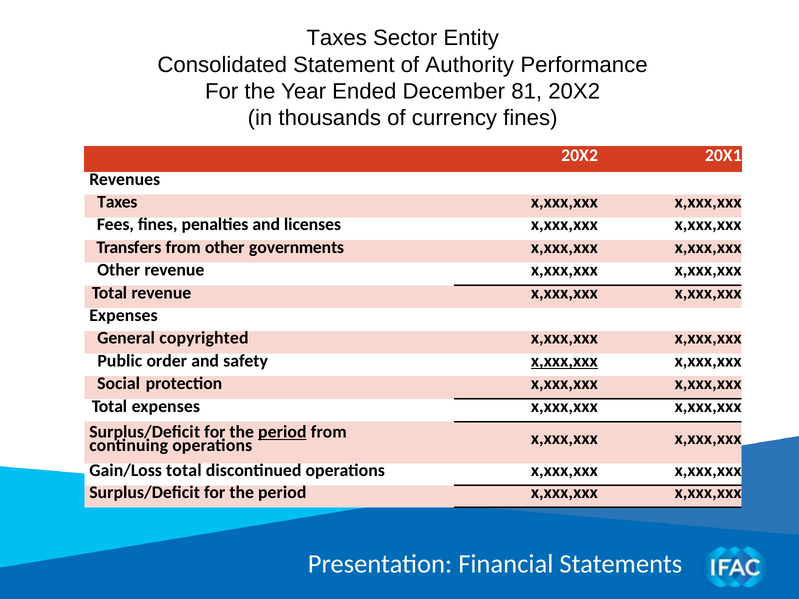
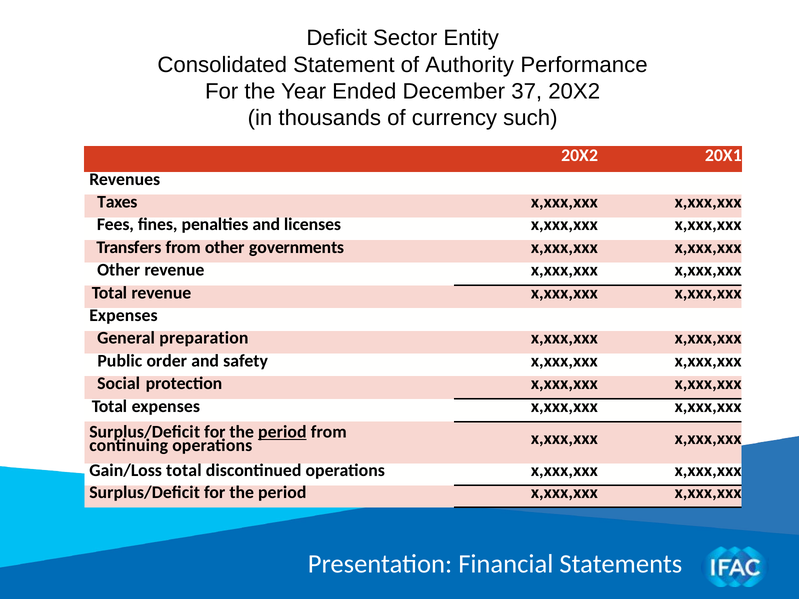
Taxes: Taxes -> Deficit (337, 38)
81: 81 -> 37 (527, 91)
currency fines: fines -> such (530, 118)
copyrighted: copyrighted -> preparation (204, 338)
x,xxx,xxx underline: present -> none (564, 361)
